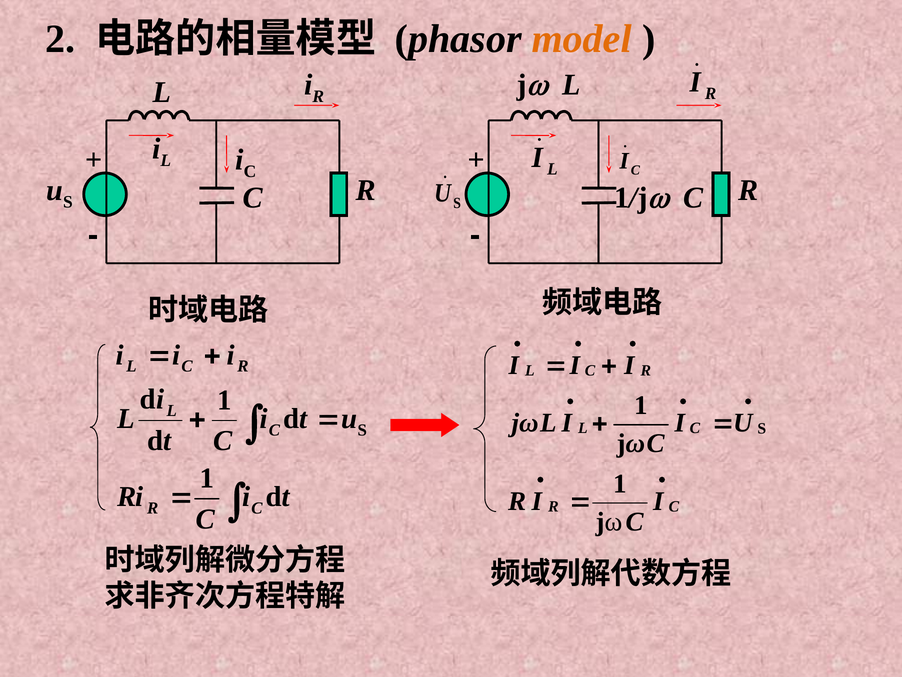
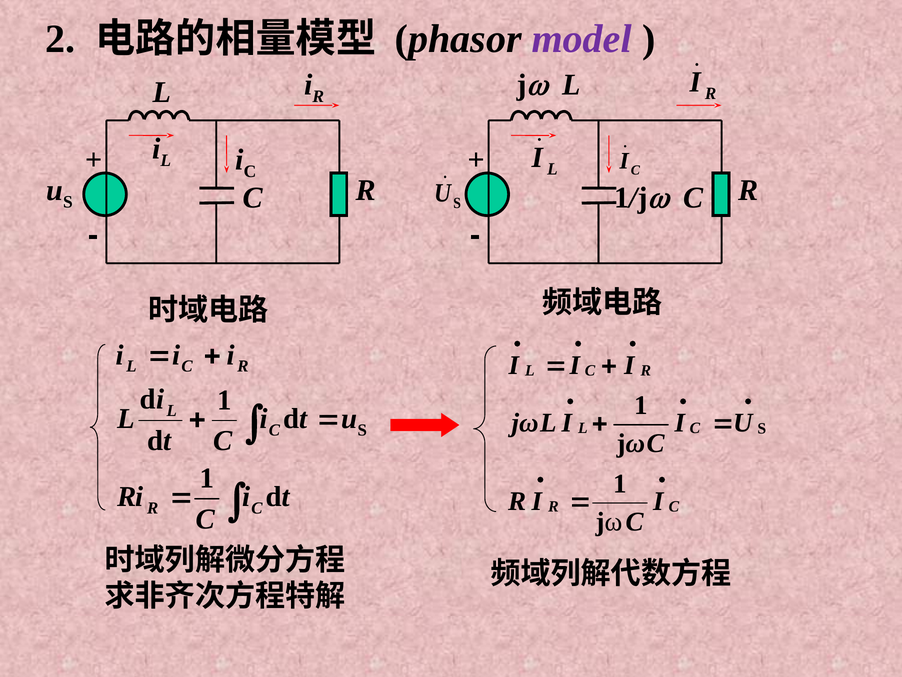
model colour: orange -> purple (582, 39)
